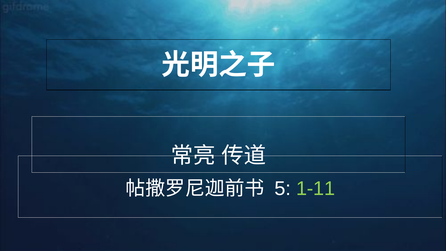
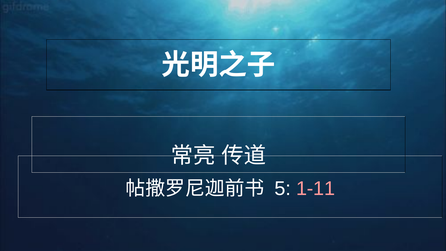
1-11 colour: light green -> pink (316, 188)
